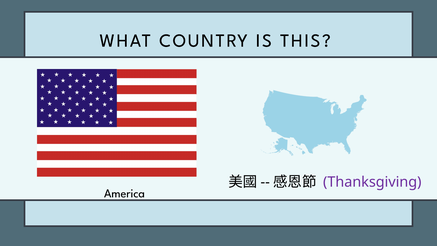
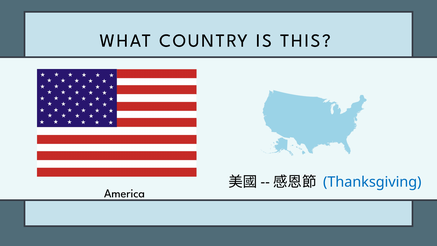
Thanksgiving colour: purple -> blue (372, 182)
